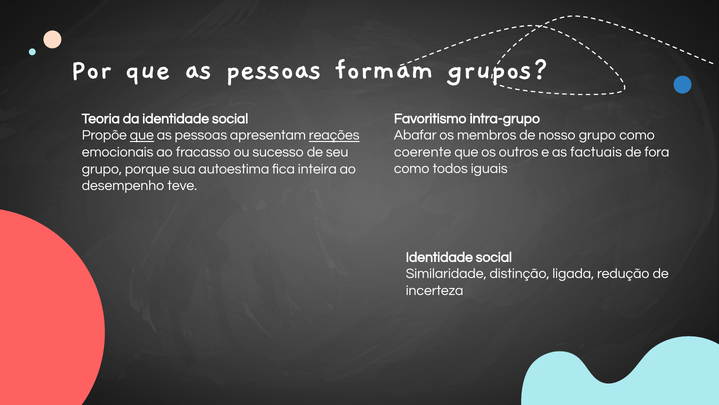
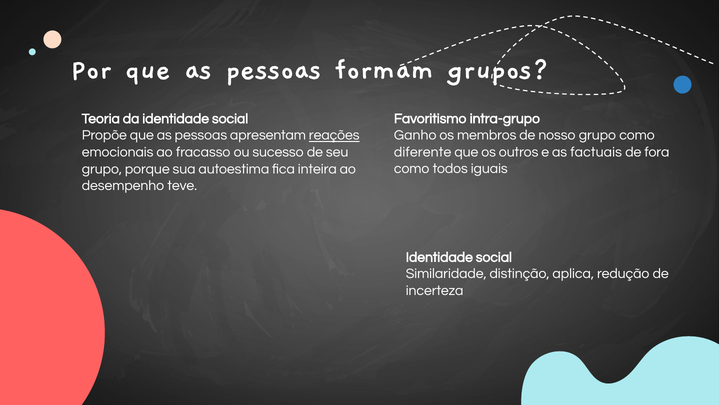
Abafar: Abafar -> Ganho (415, 135)
que underline: present -> none (142, 135)
coerente: coerente -> diferente (423, 152)
ligada: ligada -> aplica (573, 273)
